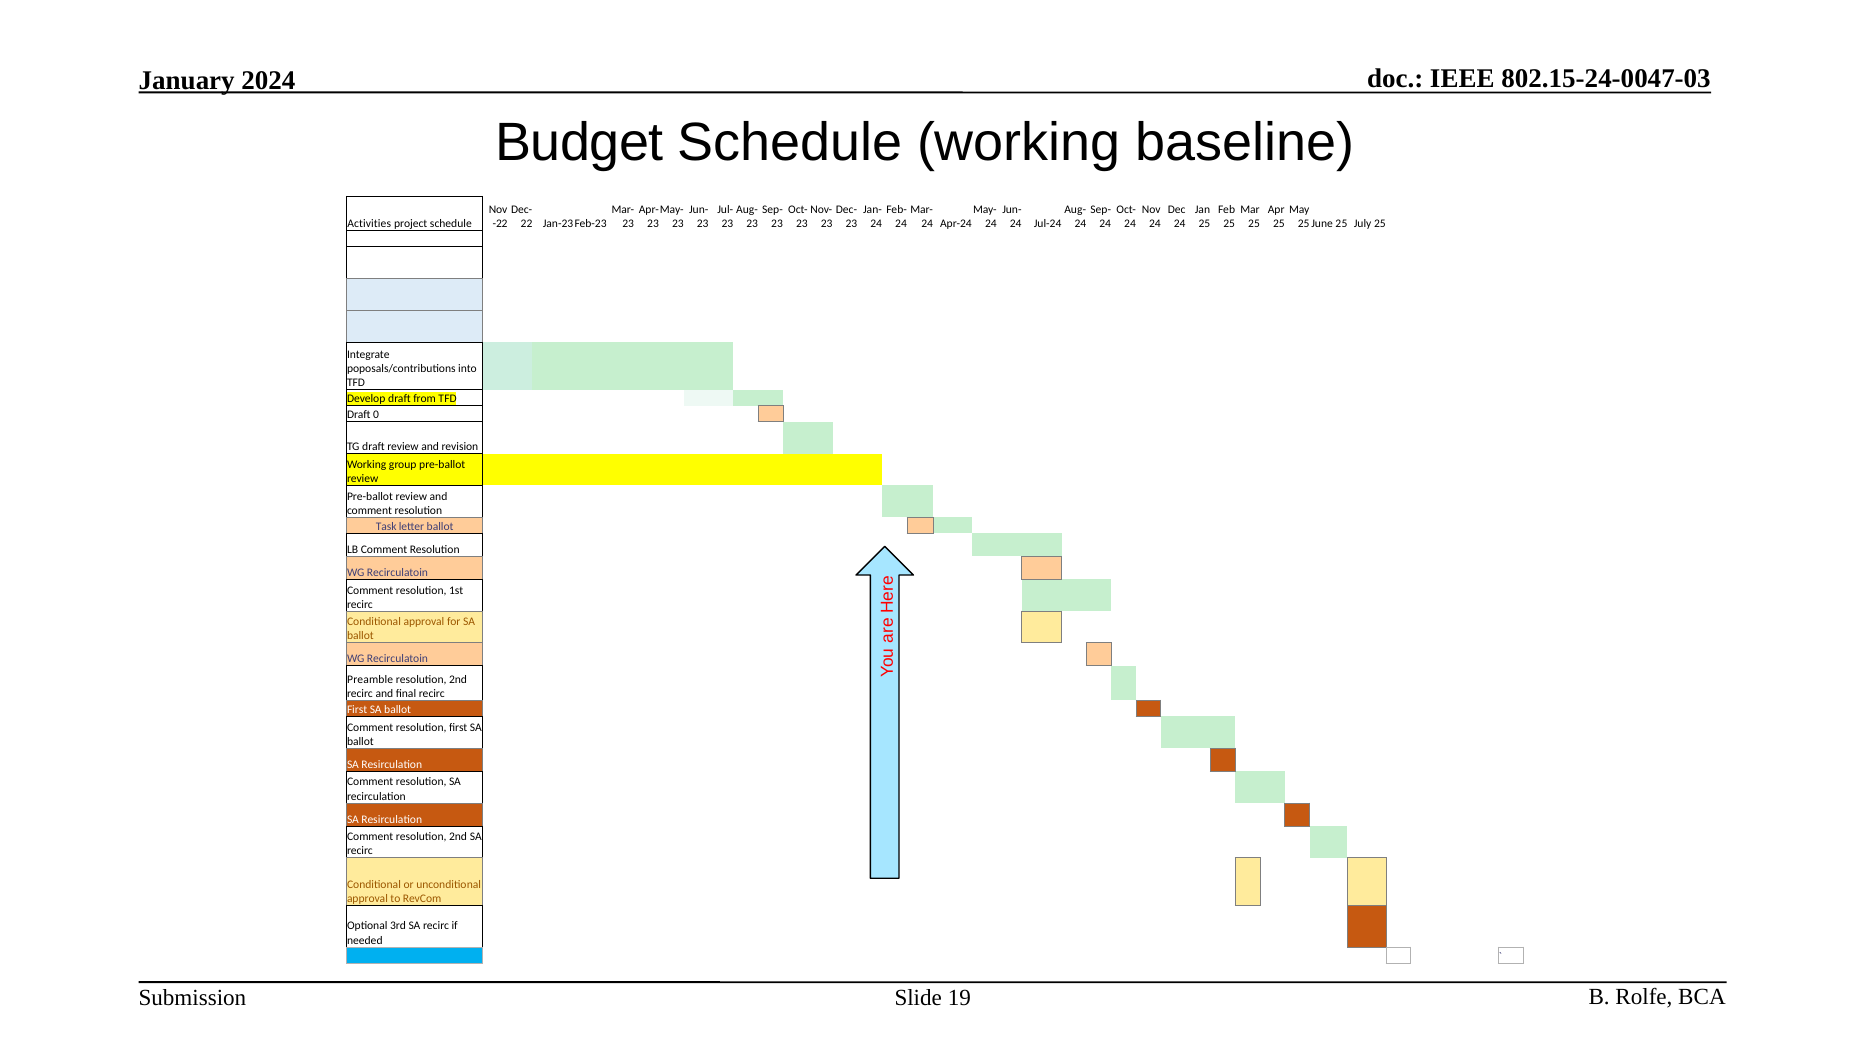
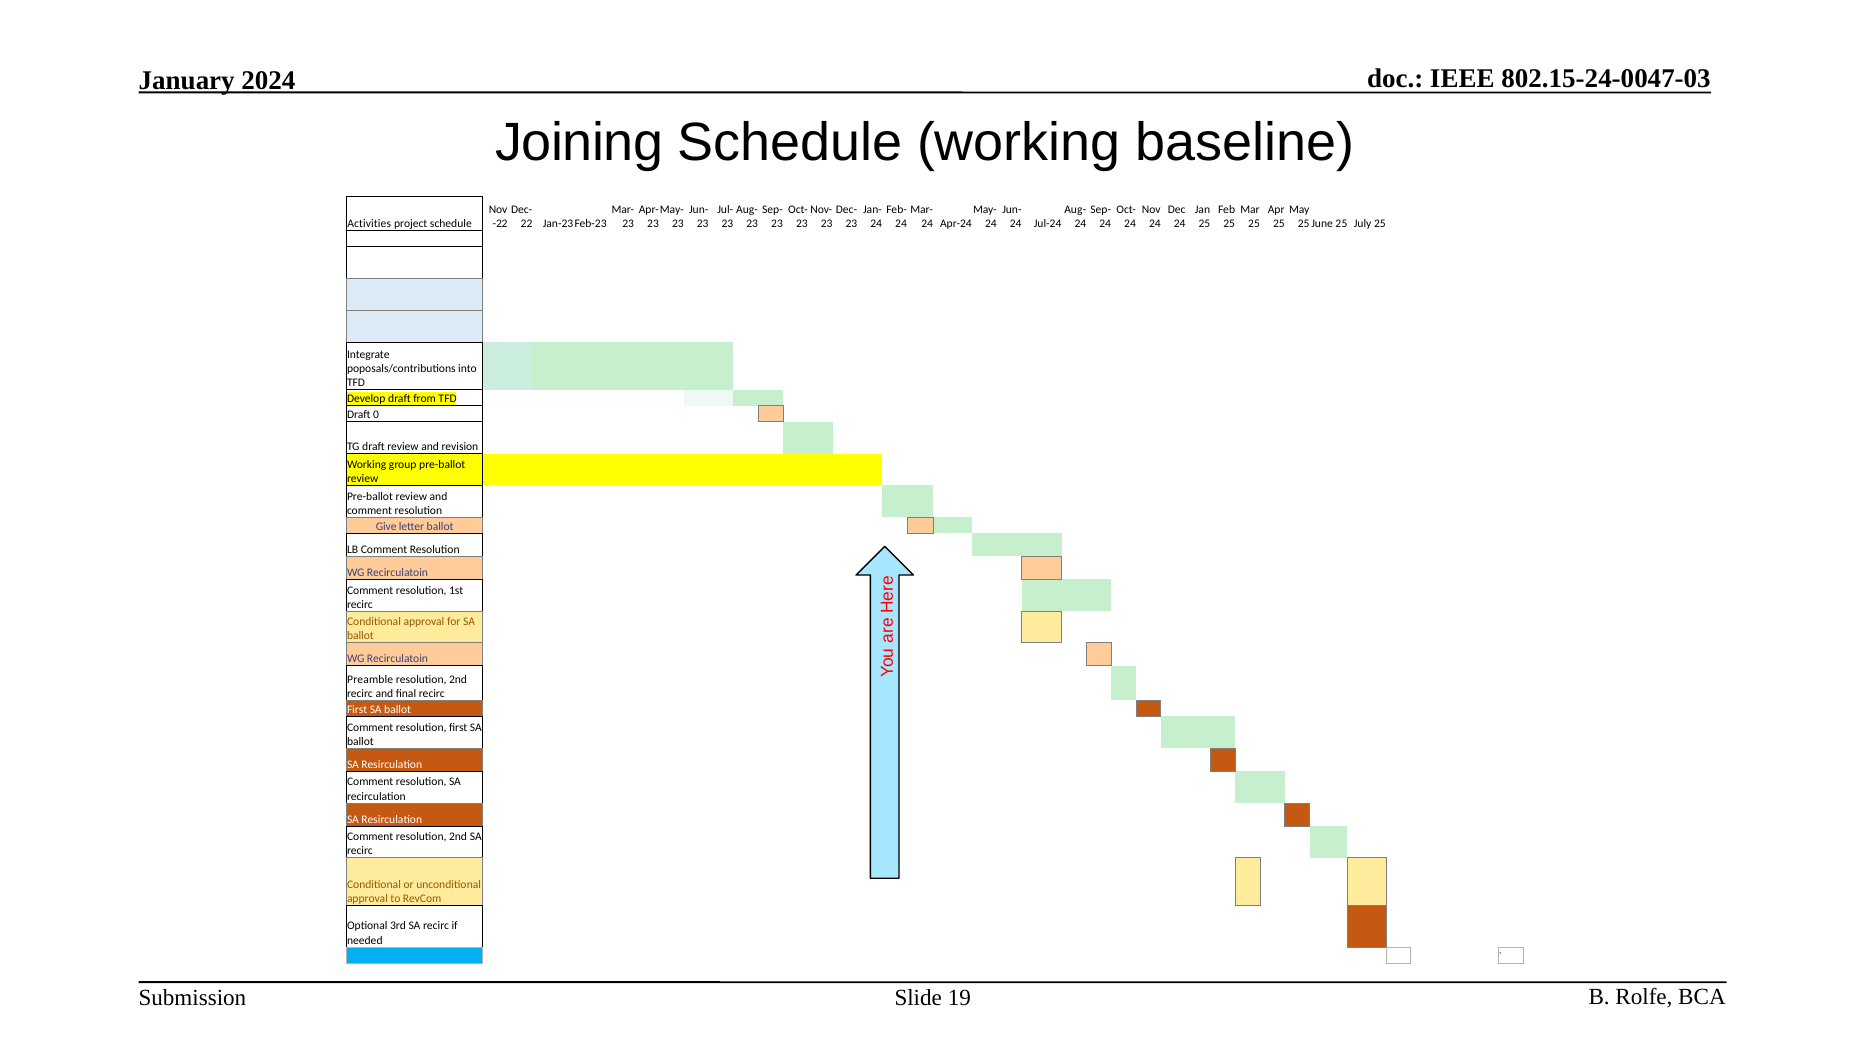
Budget: Budget -> Joining (579, 142)
Task: Task -> Give (386, 527)
